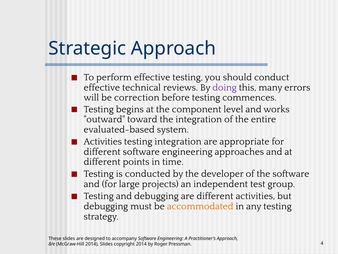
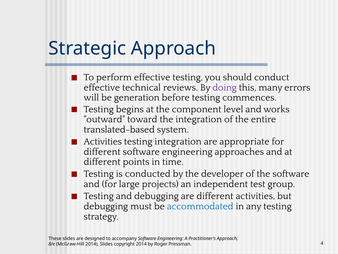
correction: correction -> generation (137, 97)
evaluated-based: evaluated-based -> translated-based (119, 129)
accommodated colour: orange -> blue (200, 206)
